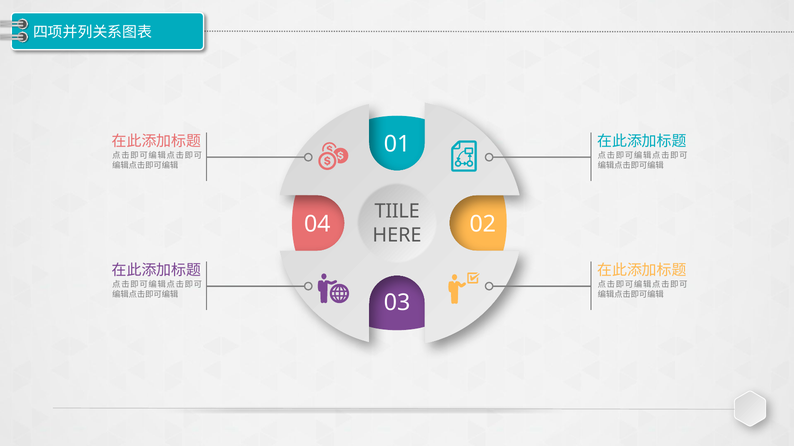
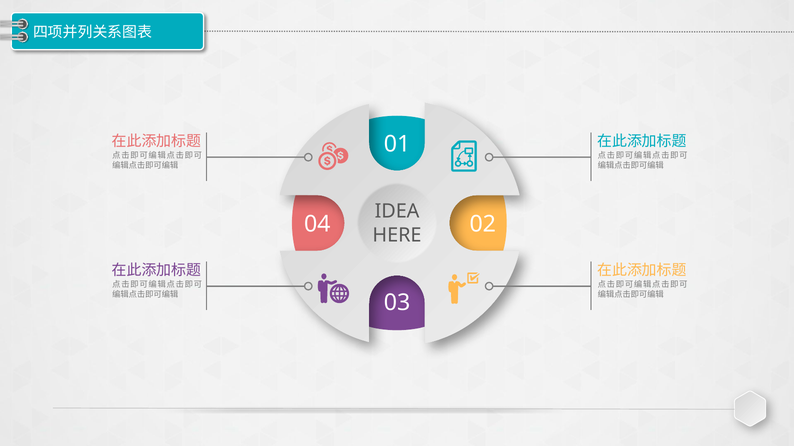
TIILE: TIILE -> IDEA (397, 211)
